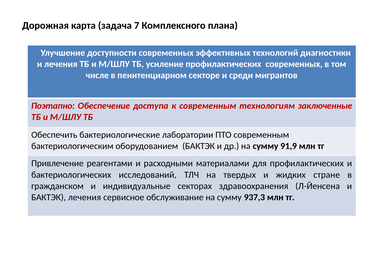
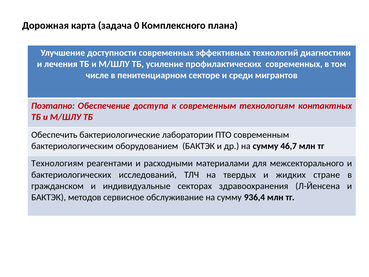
7: 7 -> 0 (137, 25)
заключенные: заключенные -> контактных (325, 106)
91,9: 91,9 -> 46,7 (289, 146)
Привлечение: Привлечение -> Технологиям (57, 163)
для профилактических: профилактических -> межсекторального (307, 163)
БАКТЭК лечения: лечения -> методов (85, 197)
937,3: 937,3 -> 936,4 (254, 197)
